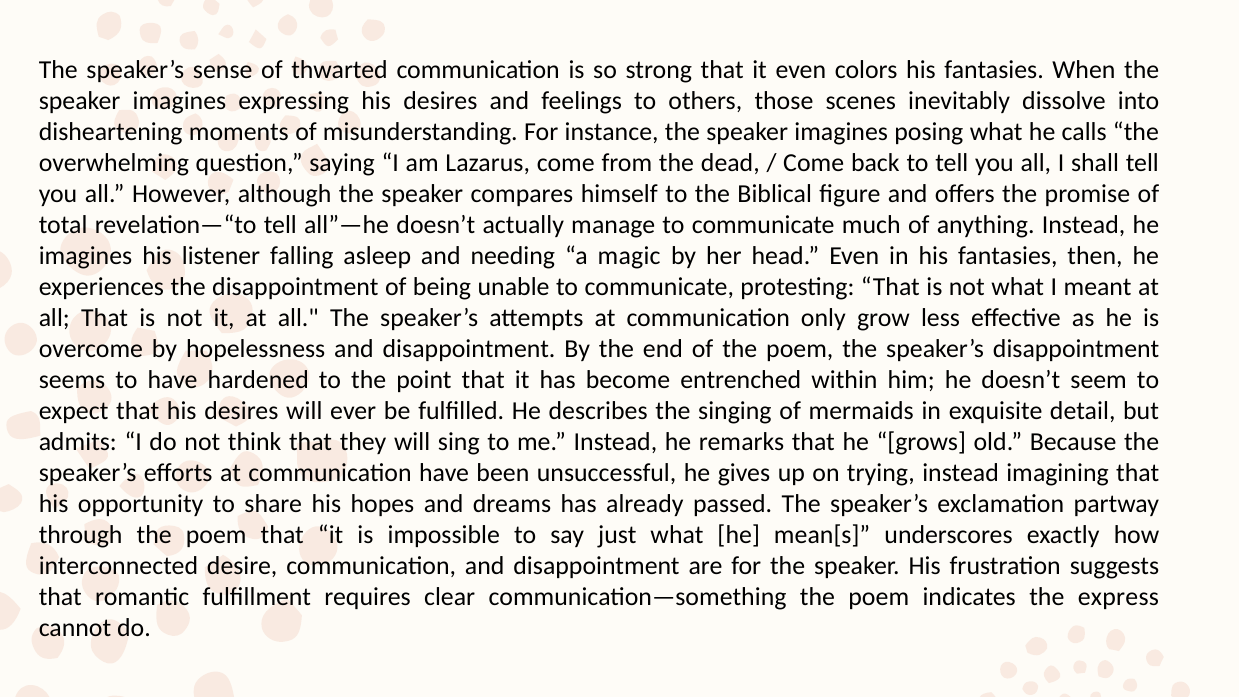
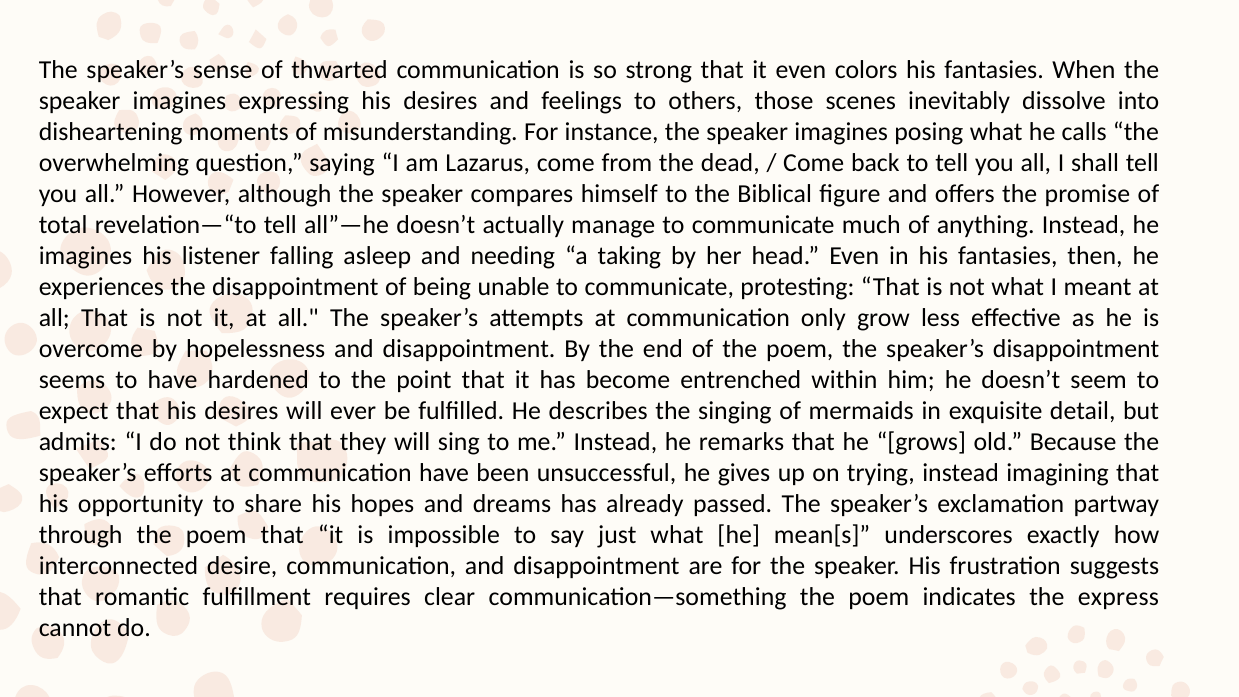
magic: magic -> taking (629, 256)
